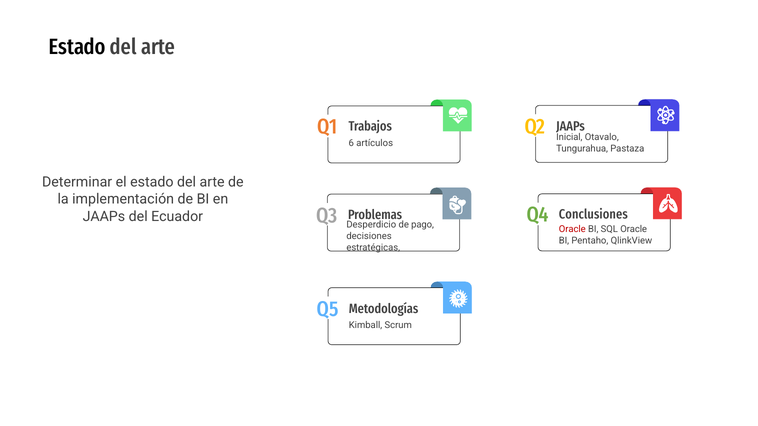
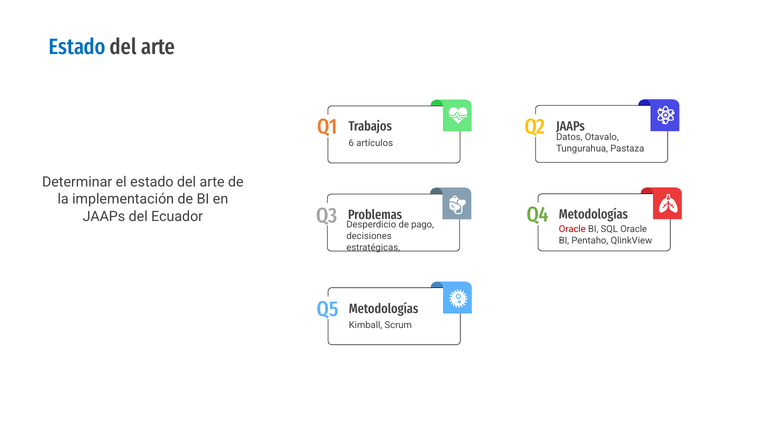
Estado colour: black -> blue (77, 47)
Inicial: Inicial -> Datos (569, 137)
Conclusiones: Conclusiones -> Metodologías (593, 215)
